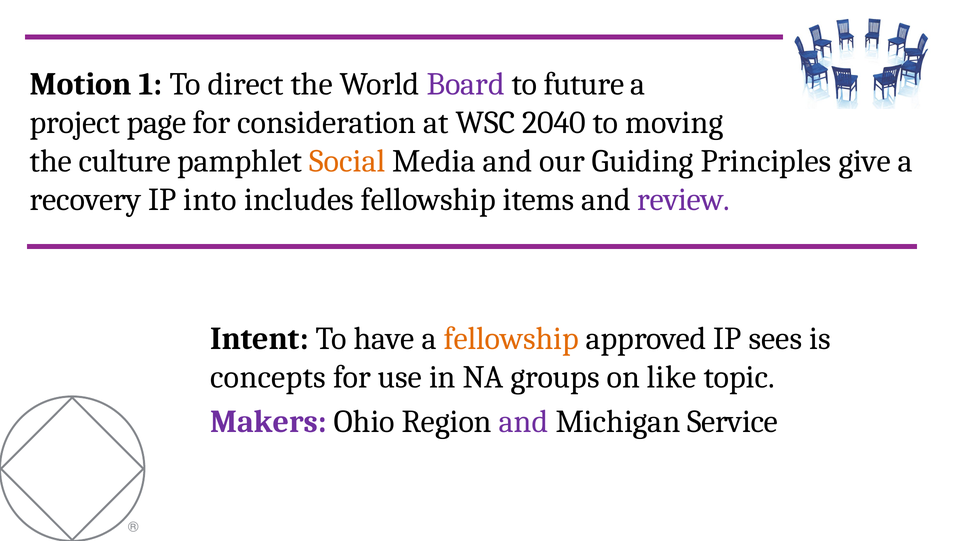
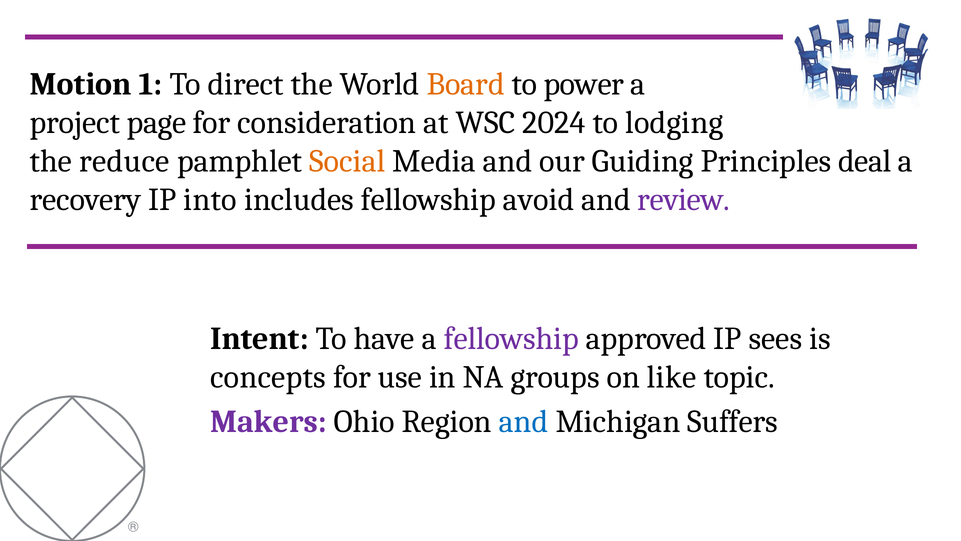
Board colour: purple -> orange (466, 84)
future: future -> power (584, 84)
2040: 2040 -> 2024 (554, 123)
moving: moving -> lodging (674, 123)
culture: culture -> reduce (124, 161)
give: give -> deal (865, 161)
items: items -> avoid (539, 200)
fellowship colour: orange -> purple (511, 338)
and colour: purple -> blue (524, 421)
Service: Service -> Suffers (733, 421)
